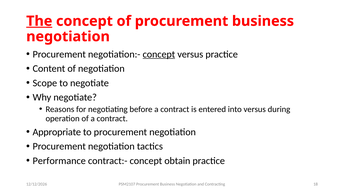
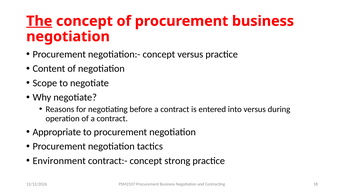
concept underline: present -> none (159, 54)
Performance: Performance -> Environment (59, 161)
obtain: obtain -> strong (177, 161)
